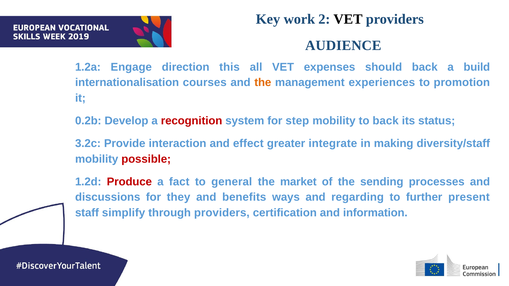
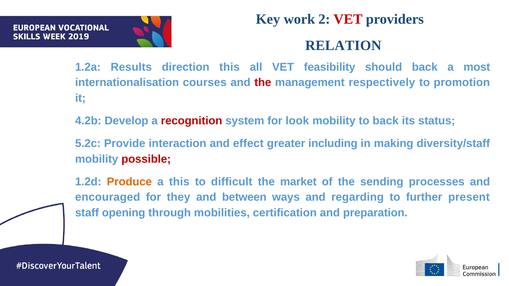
VET colour: black -> red (348, 19)
AUDIENCE: AUDIENCE -> RELATION (343, 46)
Engage: Engage -> Results (131, 67)
expenses: expenses -> feasibility (330, 67)
build: build -> most (477, 67)
the colour: orange -> red (263, 83)
experiences: experiences -> respectively (382, 83)
0.2b: 0.2b -> 4.2b (88, 121)
step: step -> look (297, 121)
3.2c: 3.2c -> 5.2c (88, 144)
integrate: integrate -> including (333, 144)
Produce colour: red -> orange (129, 182)
a fact: fact -> this (179, 182)
general: general -> difficult (232, 182)
discussions: discussions -> encouraged (108, 197)
benefits: benefits -> between (244, 197)
simplify: simplify -> opening (124, 213)
through providers: providers -> mobilities (222, 213)
information: information -> preparation (375, 213)
